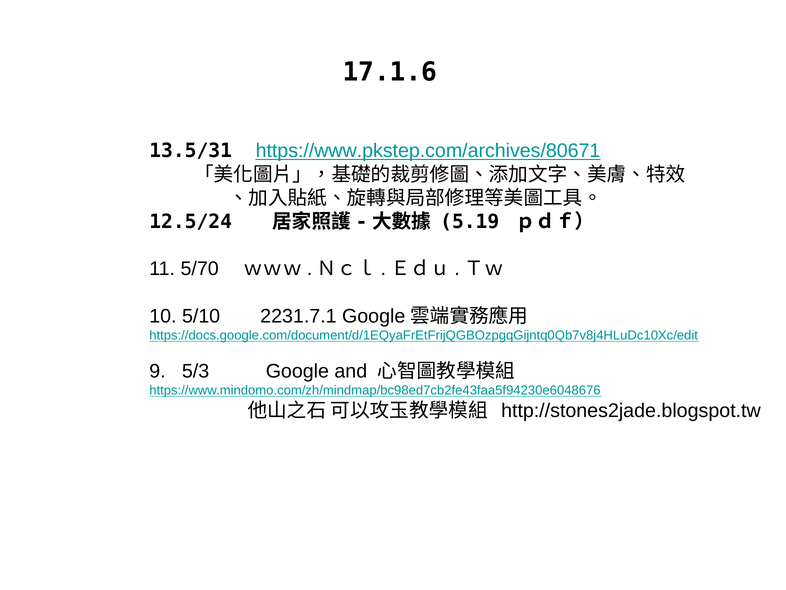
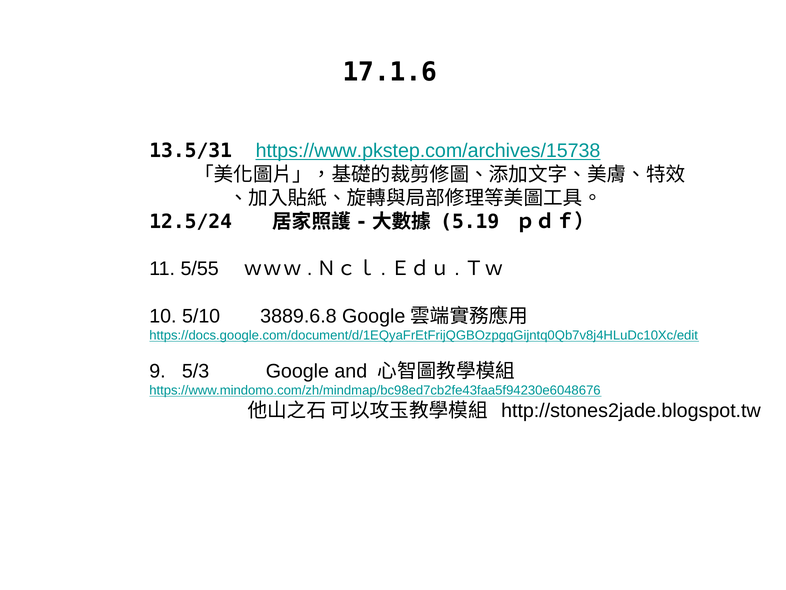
https://www.pkstep.com/archives/80671: https://www.pkstep.com/archives/80671 -> https://www.pkstep.com/archives/15738 (428, 151)
5/70: 5/70 -> 5/55 (200, 269)
2231.7.1: 2231.7.1 -> 3889.6.8 (298, 316)
